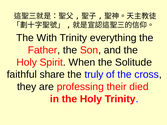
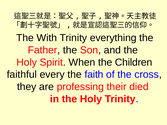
Solitude: Solitude -> Children (134, 62)
share: share -> every (52, 75)
truly: truly -> faith (94, 75)
